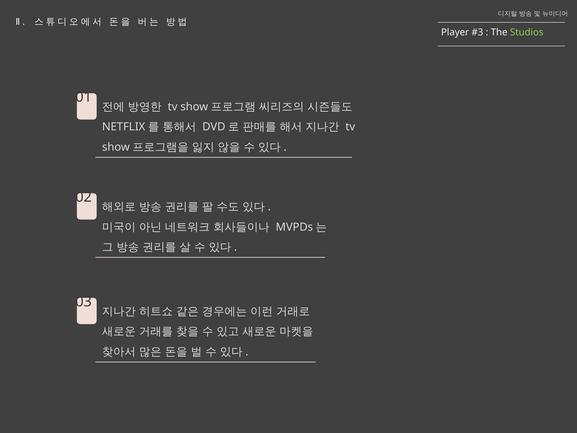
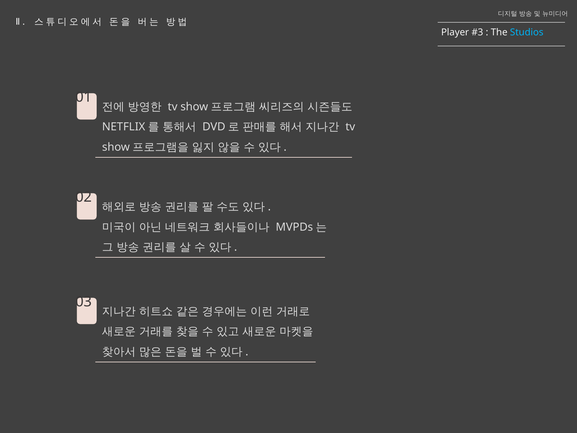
Studios colour: light green -> light blue (527, 32)
